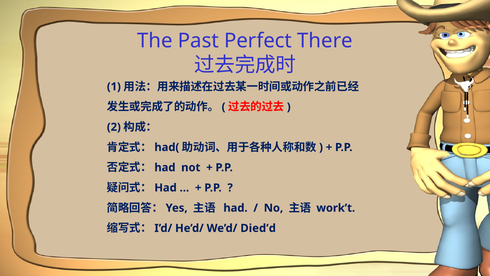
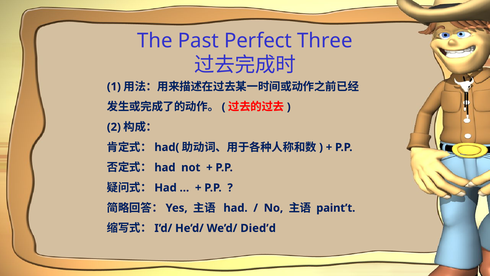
There: There -> Three (325, 41)
work’t: work’t -> paint’t (336, 208)
